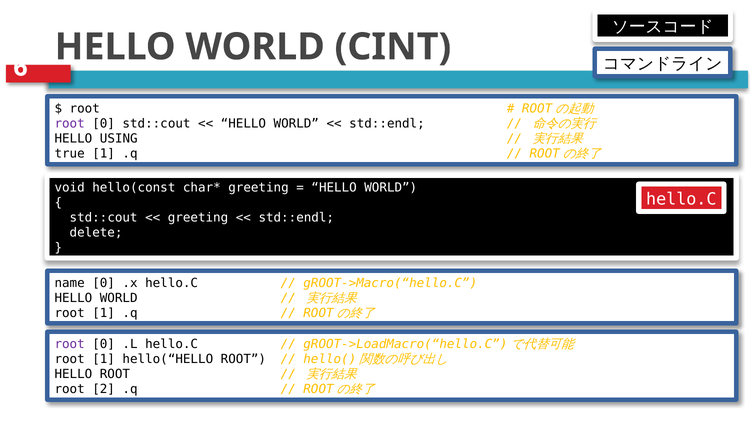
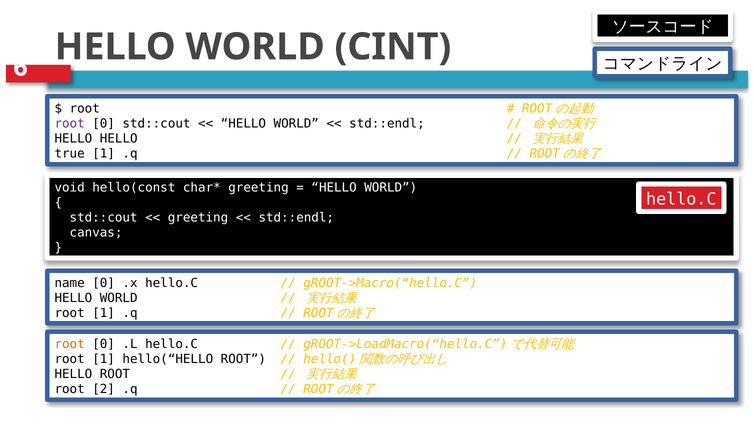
HELLO USING: USING -> HELLO (119, 139)
delete: delete -> canvas (96, 233)
root colour: purple -> orange (70, 344)
